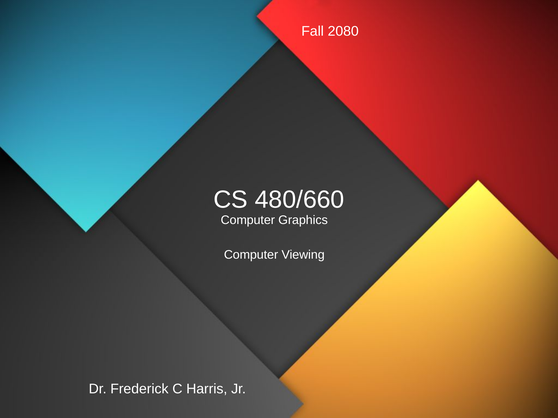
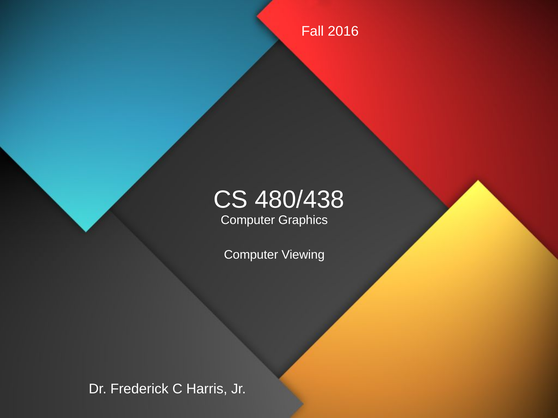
2080: 2080 -> 2016 (343, 31)
480/660: 480/660 -> 480/438 (300, 200)
